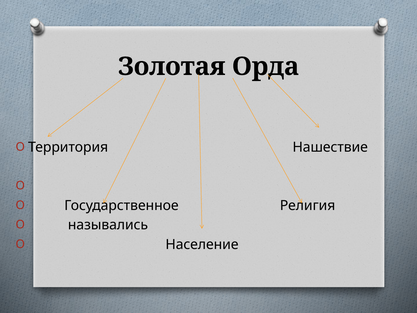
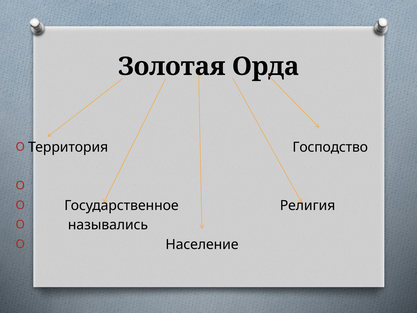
Нашествие: Нашествие -> Господство (330, 147)
